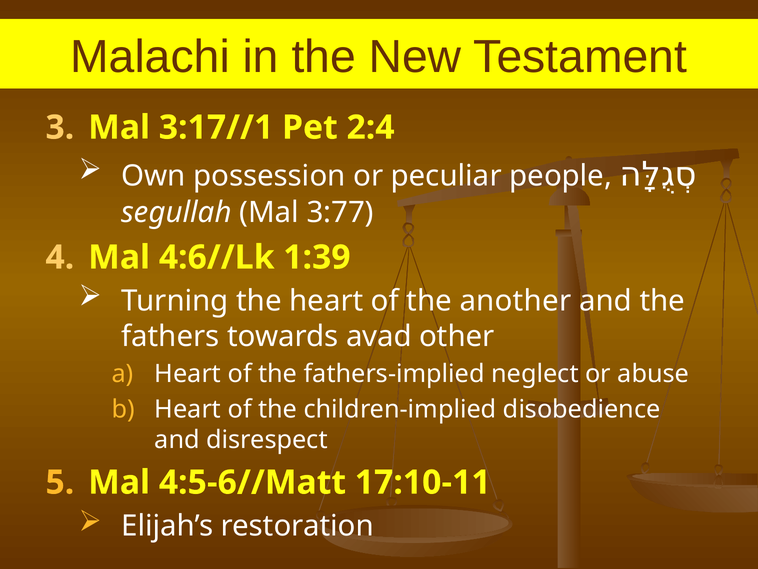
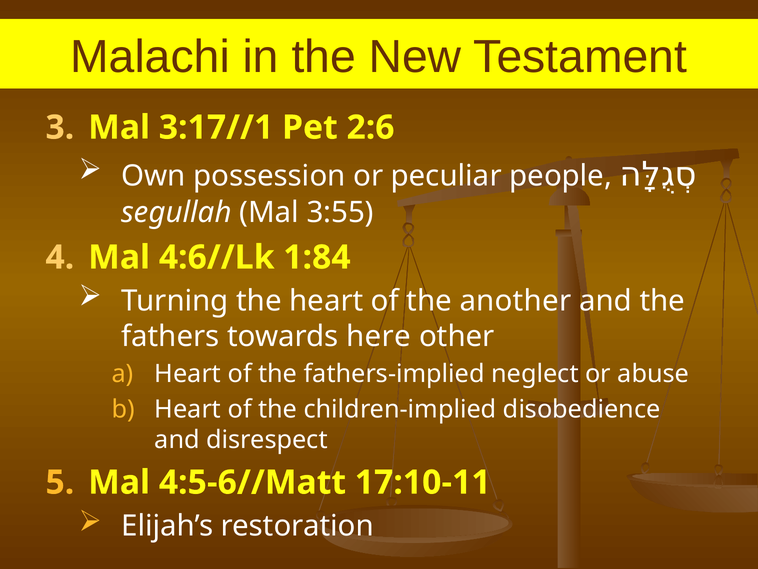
2:4: 2:4 -> 2:6 (371, 127)
3:77: 3:77 -> 3:55 (340, 212)
1:39: 1:39 -> 1:84 (317, 257)
avad: avad -> here (379, 336)
